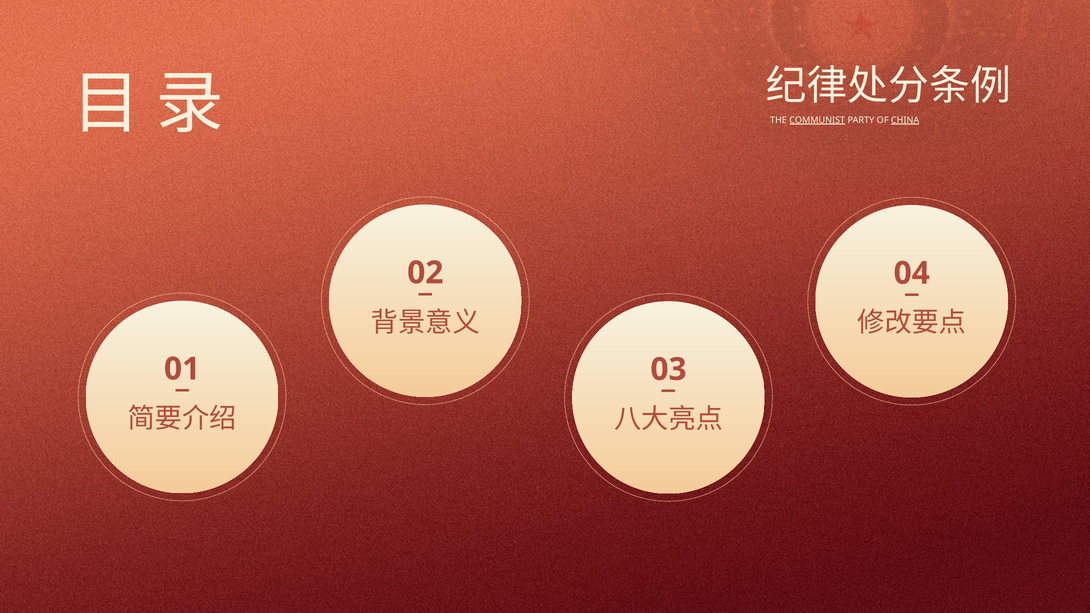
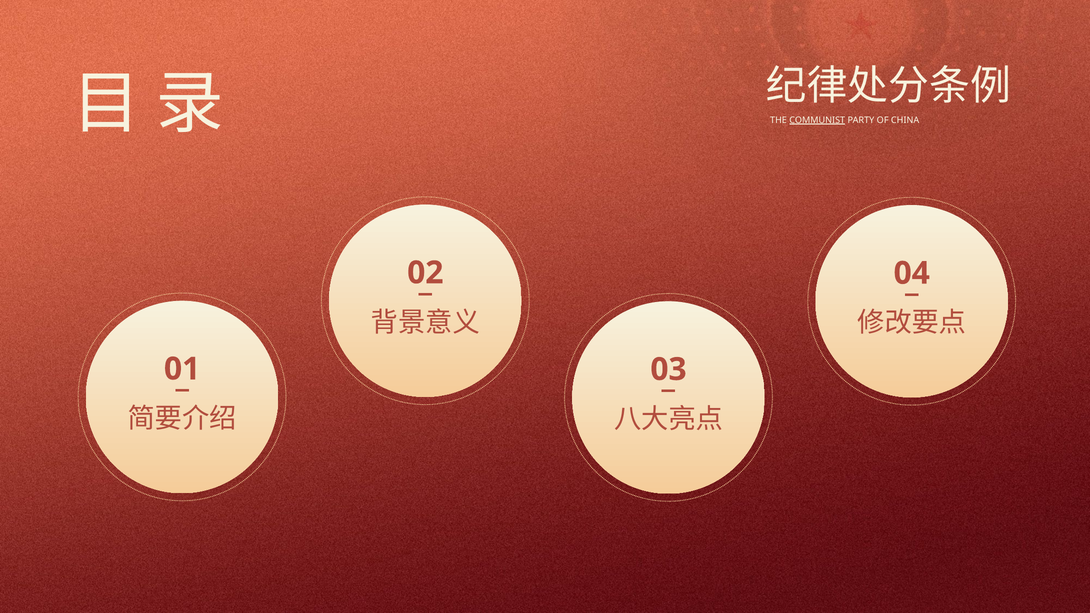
CHINA underline: present -> none (905, 120)
